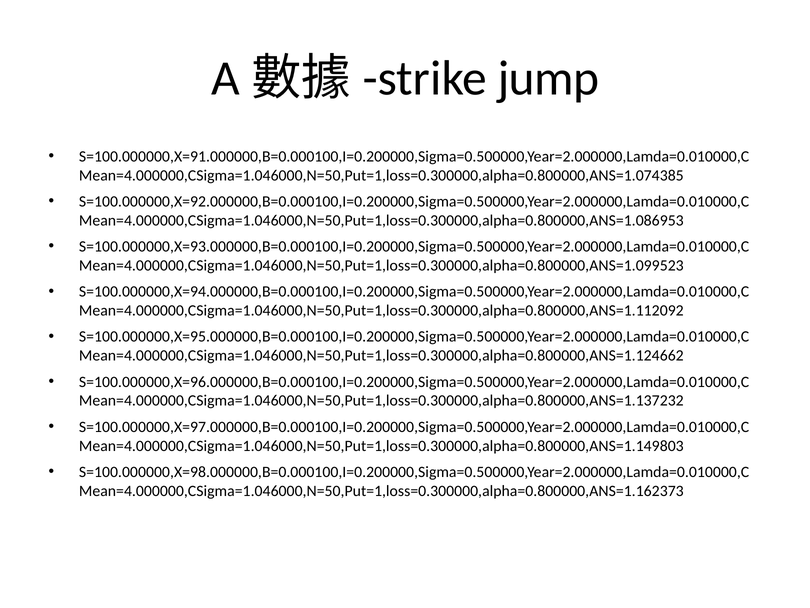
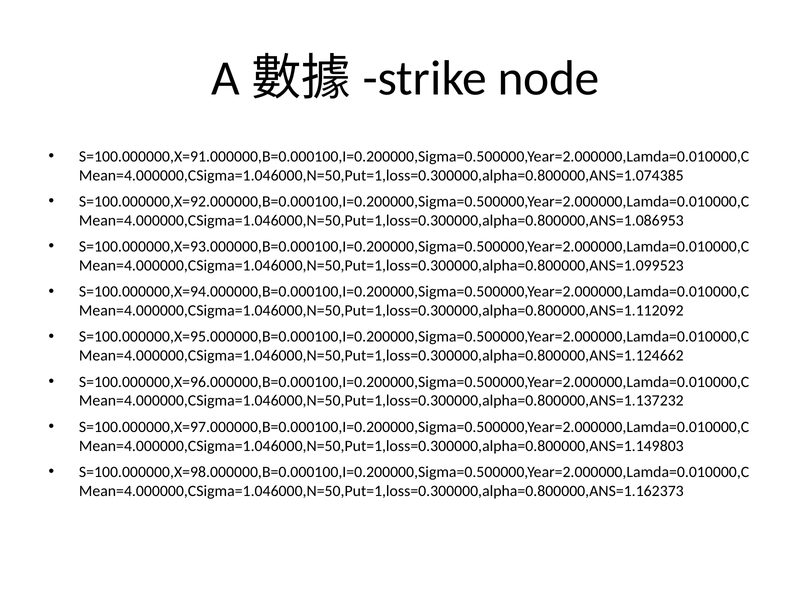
jump: jump -> node (549, 78)
